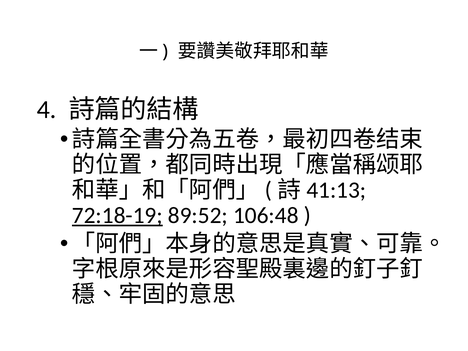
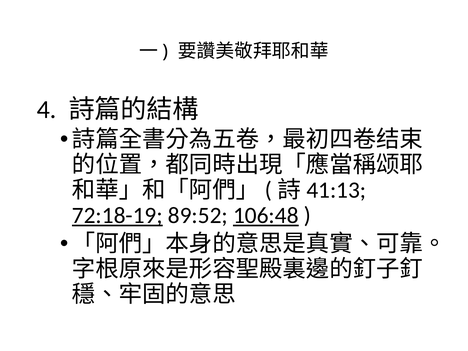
106:48 underline: none -> present (266, 215)
